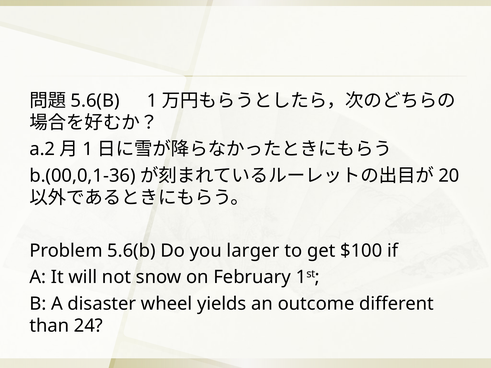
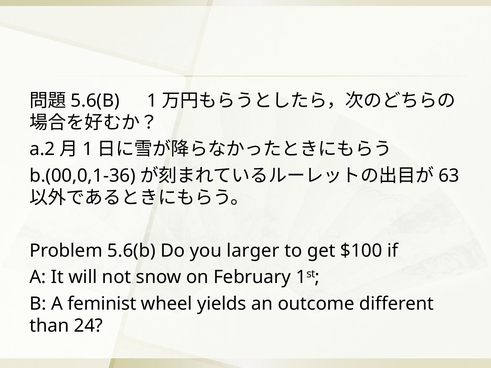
20: 20 -> 63 (449, 176)
disaster: disaster -> feminist (102, 304)
